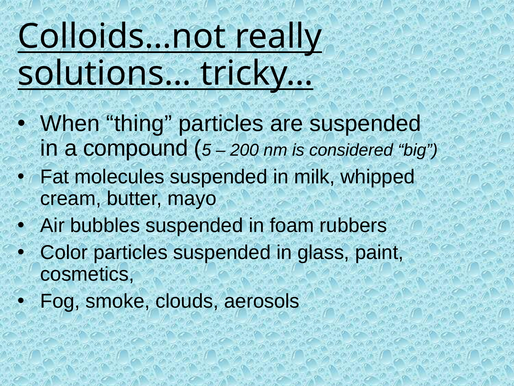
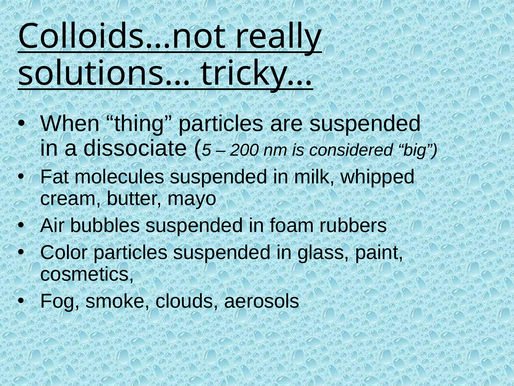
compound: compound -> dissociate (135, 148)
